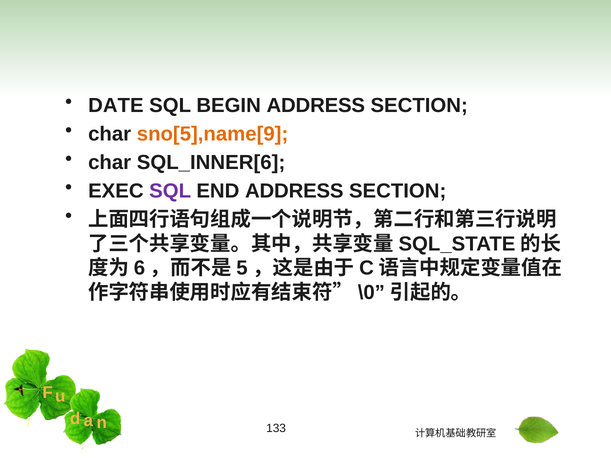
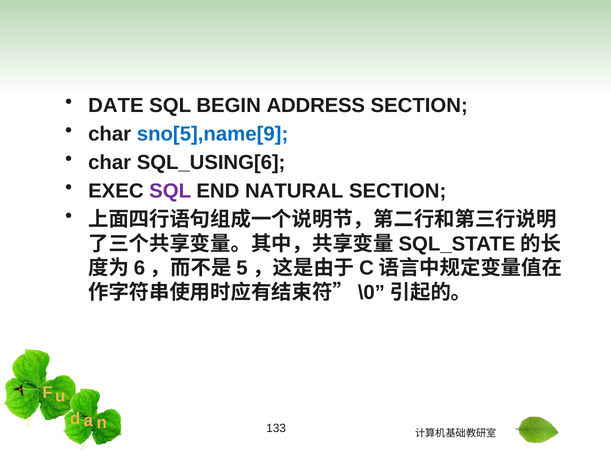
sno[5],name[9 colour: orange -> blue (213, 134)
SQL_INNER[6: SQL_INNER[6 -> SQL_USING[6 (211, 163)
END ADDRESS: ADDRESS -> NATURAL (294, 191)
